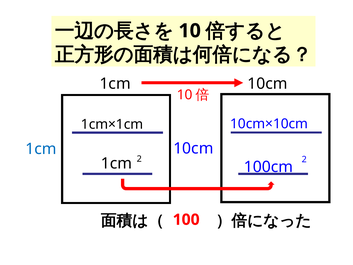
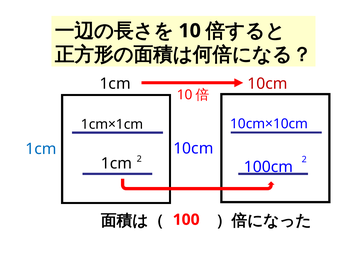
10cm colour: black -> red (267, 84)
